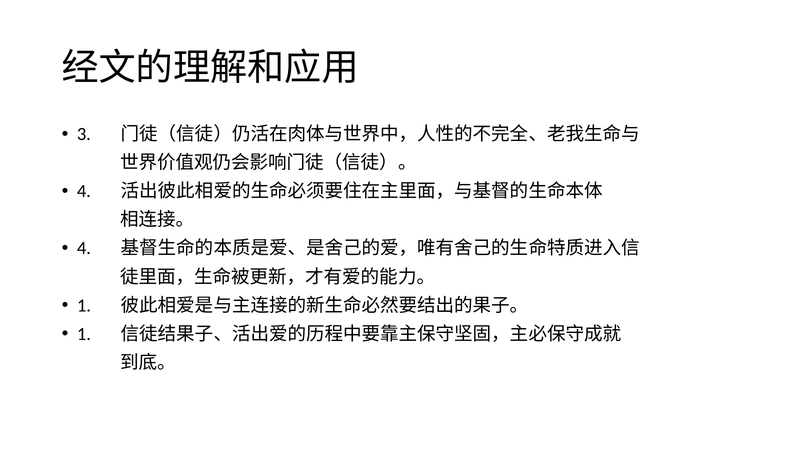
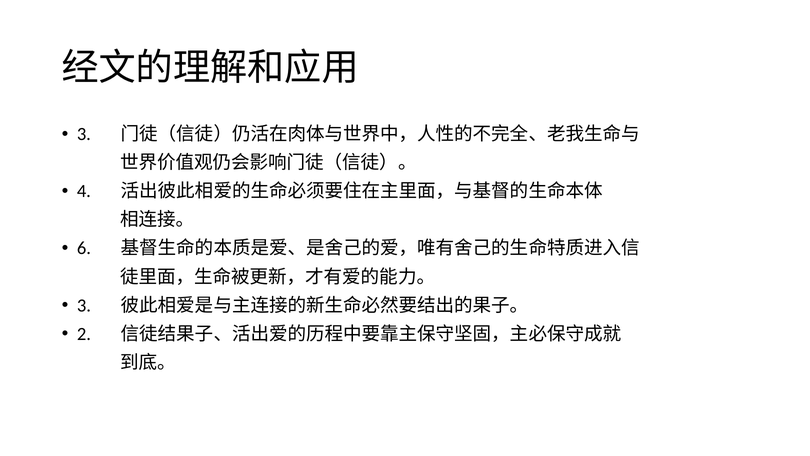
4: 4 -> 6 (84, 248)
1: 1 -> 3 (84, 305)
1: 1 -> 2 (84, 334)
